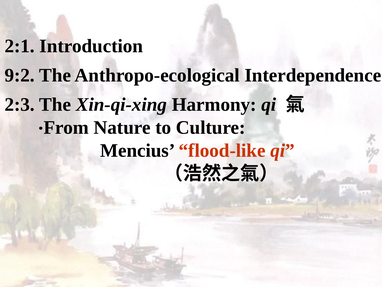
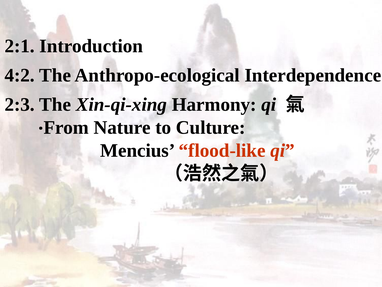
9:2: 9:2 -> 4:2 (20, 75)
